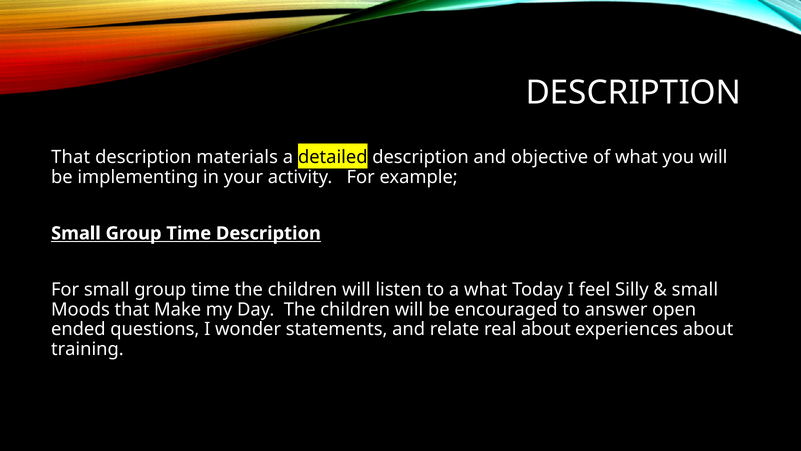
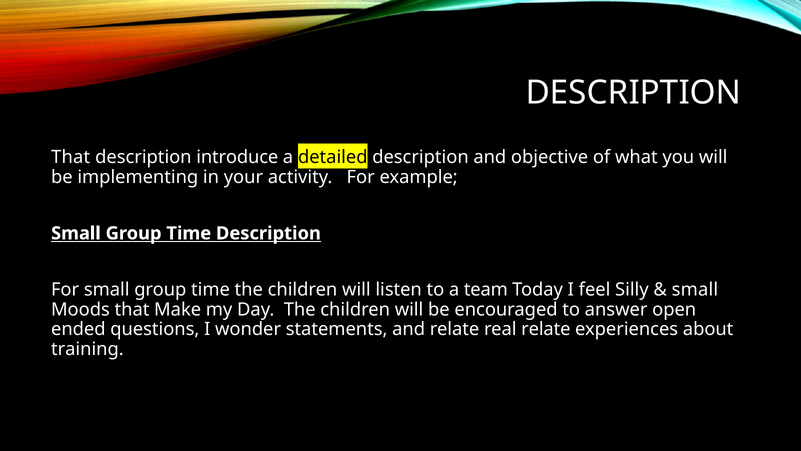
materials: materials -> introduce (237, 157)
a what: what -> team (486, 289)
real about: about -> relate (546, 329)
